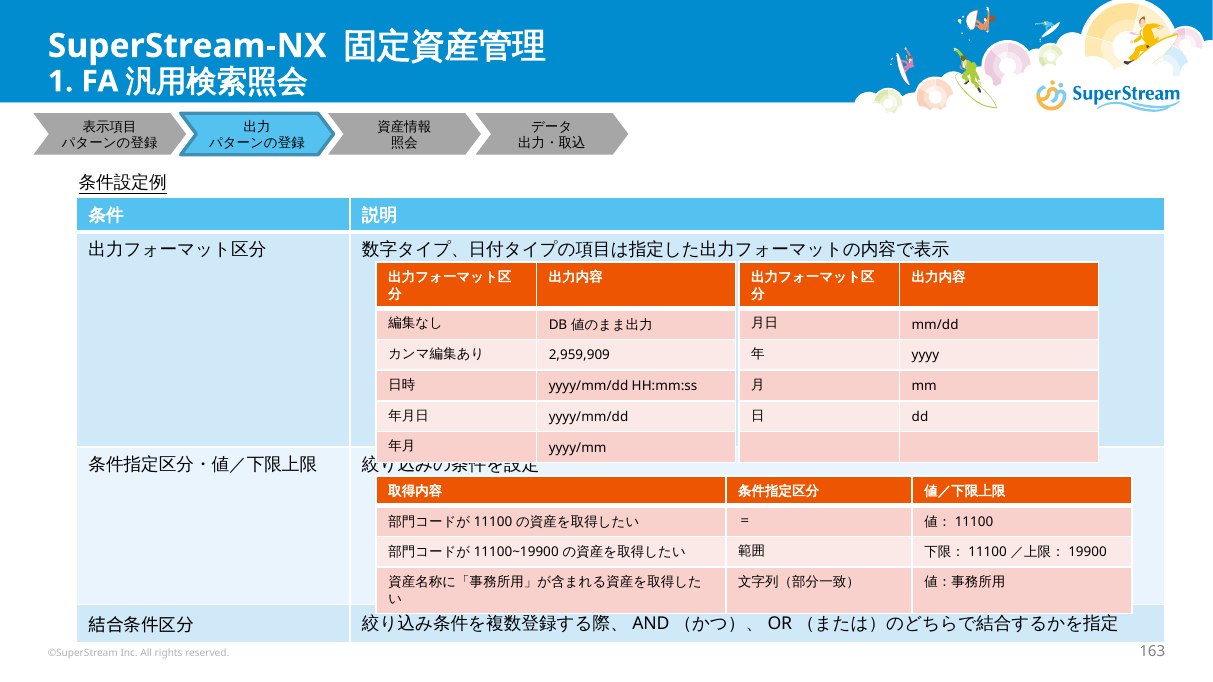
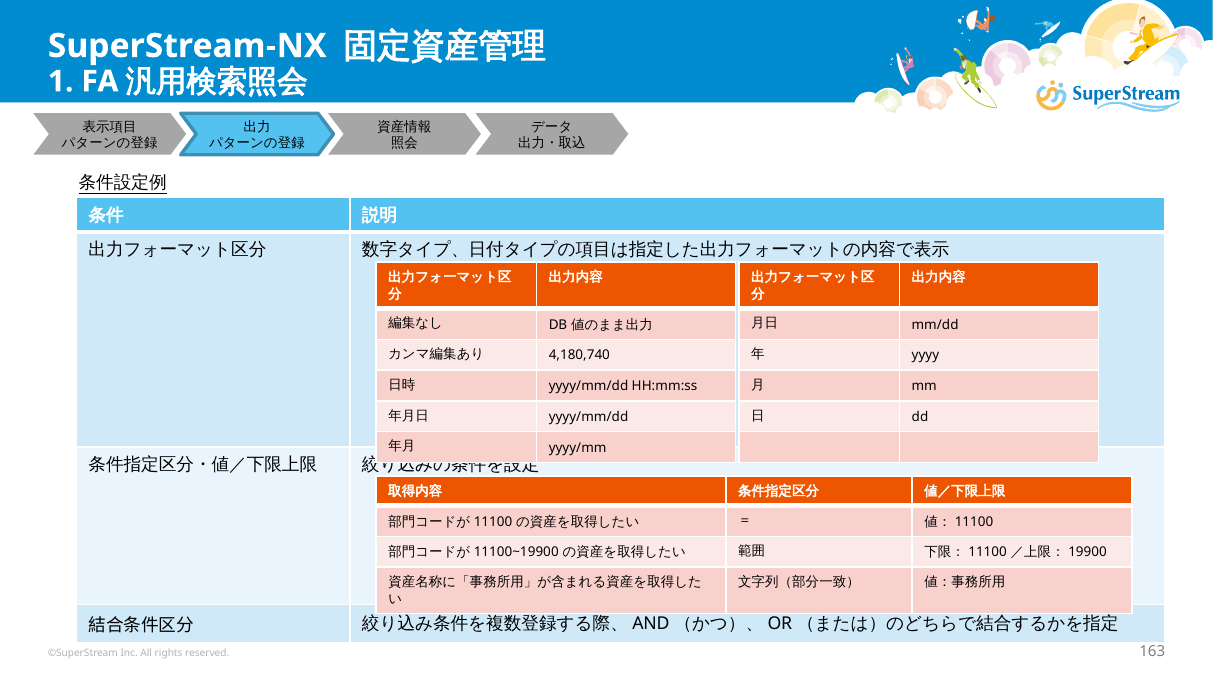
2,959,909: 2,959,909 -> 4,180,740 (579, 356)
